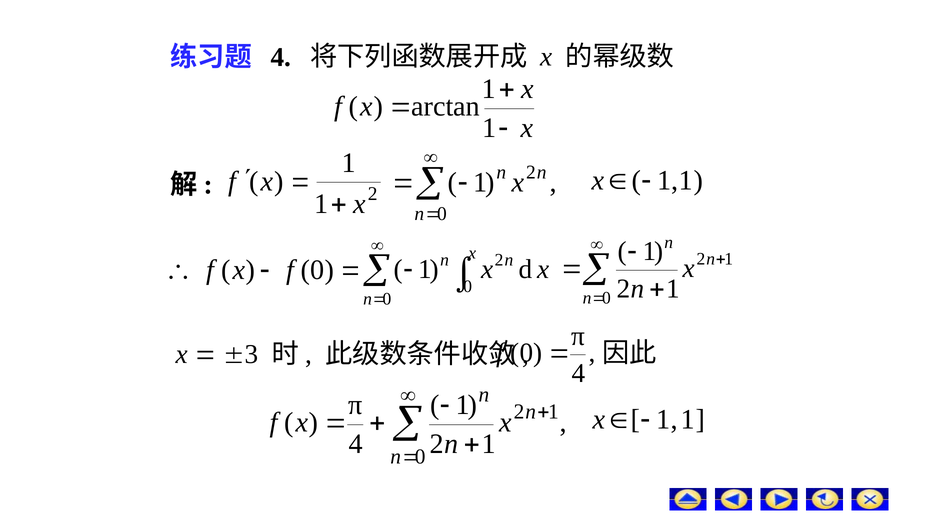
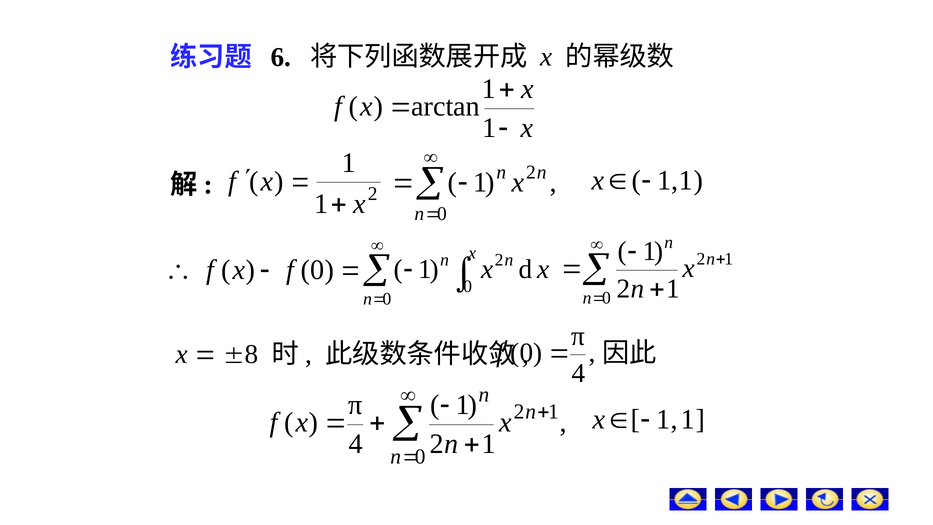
4: 4 -> 6 (281, 57)
3: 3 -> 8 (251, 354)
